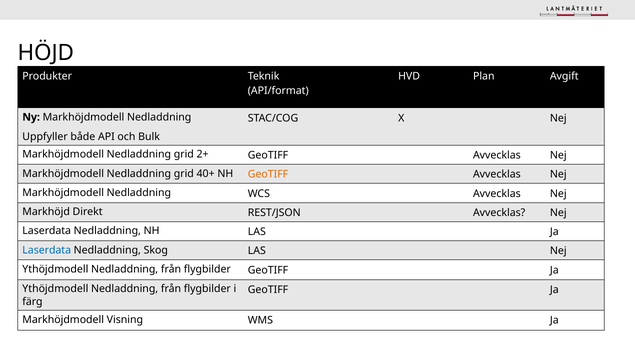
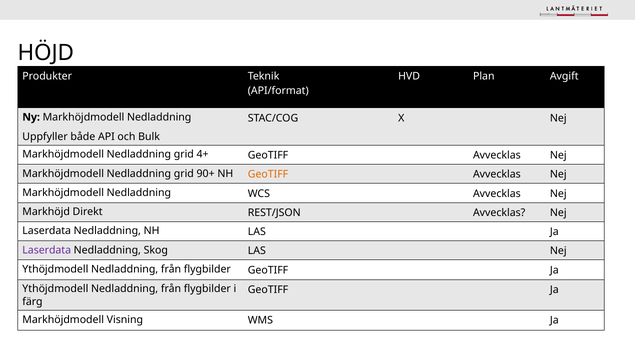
2+: 2+ -> 4+ (203, 154)
40+: 40+ -> 90+ (206, 174)
Laserdata colour: blue -> purple (47, 250)
